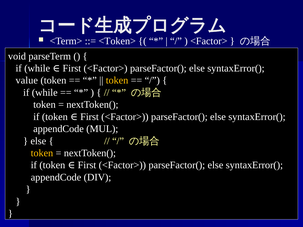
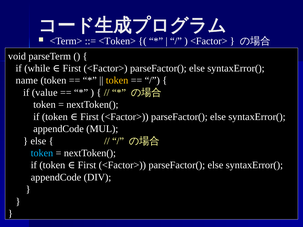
value: value -> name (27, 80)
while: while -> value (45, 93)
token colour: yellow -> light blue (42, 153)
